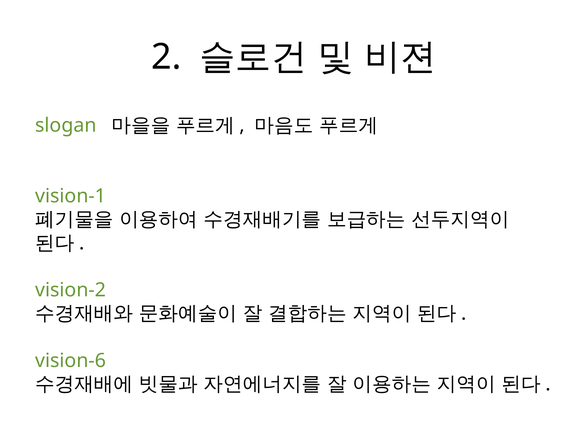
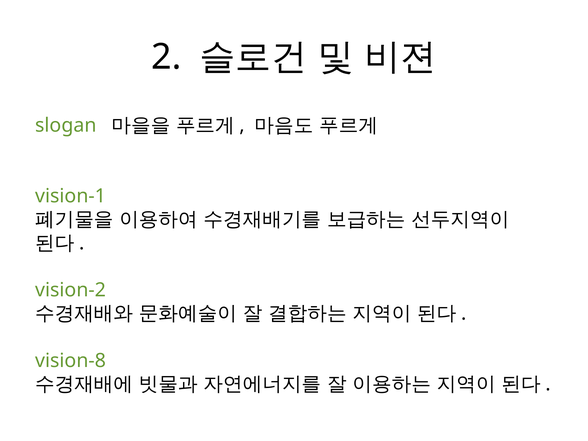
vision-6: vision-6 -> vision-8 (71, 361)
